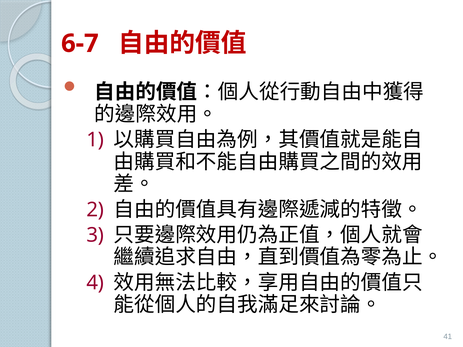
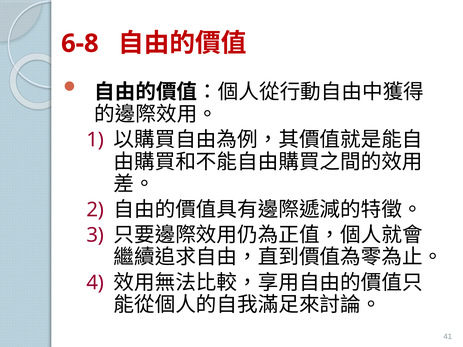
6-7: 6-7 -> 6-8 (80, 43)
